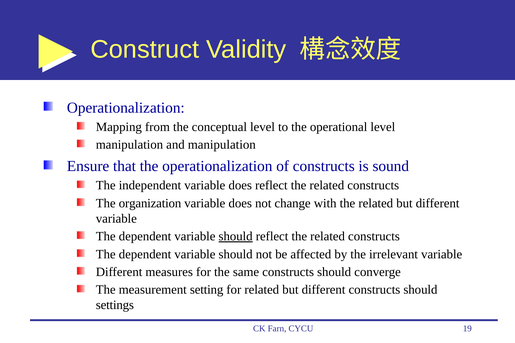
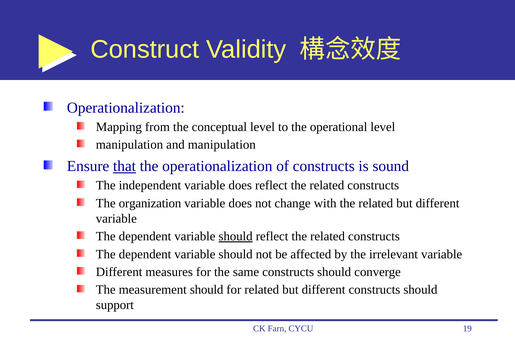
that underline: none -> present (125, 166)
measurement setting: setting -> should (207, 290)
settings: settings -> support (115, 305)
